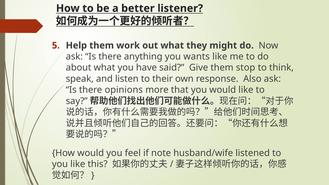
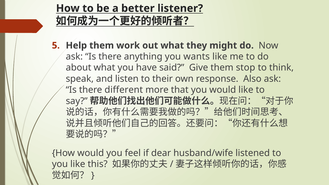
opinions: opinions -> different (124, 90)
note: note -> dear (161, 153)
